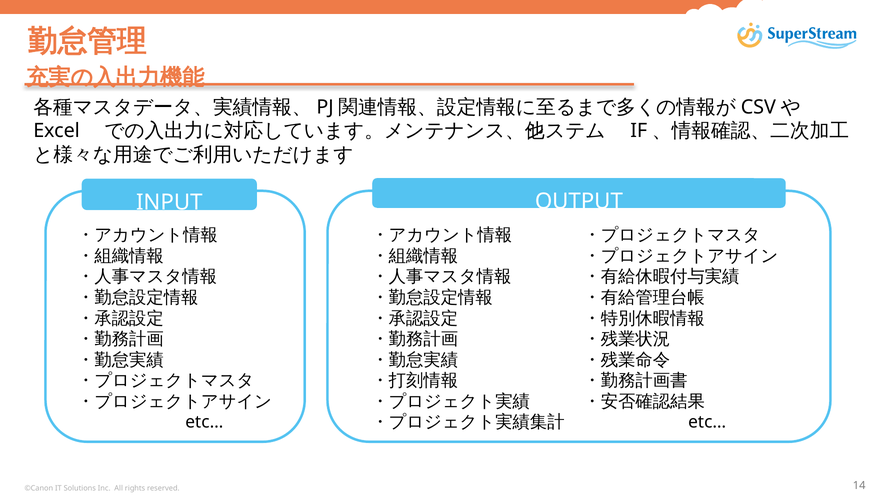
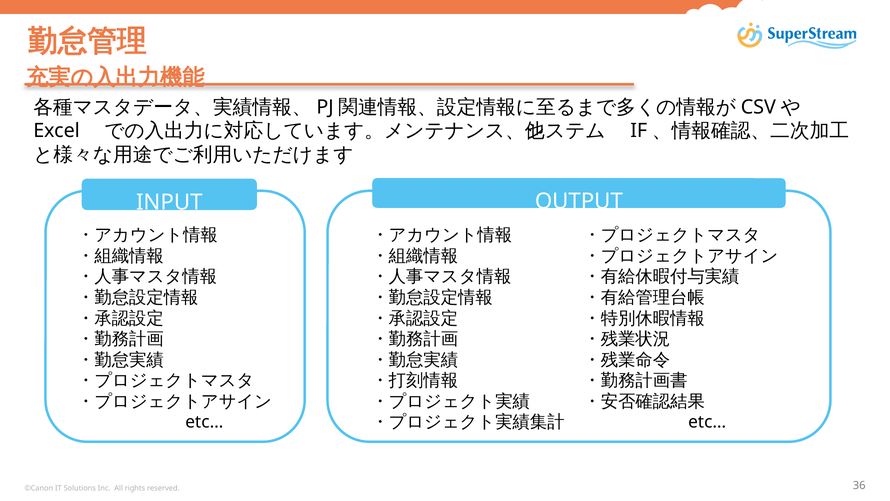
14: 14 -> 36 (859, 485)
